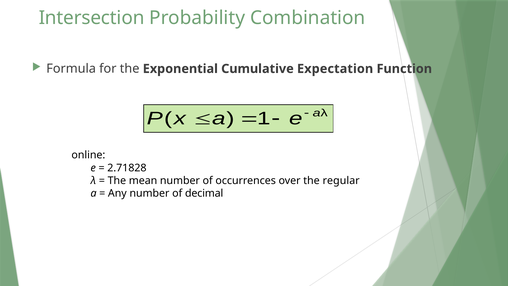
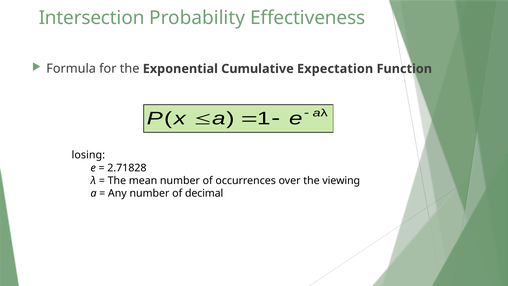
Combination: Combination -> Effectiveness (308, 18)
online: online -> losing (88, 155)
regular: regular -> viewing (341, 180)
